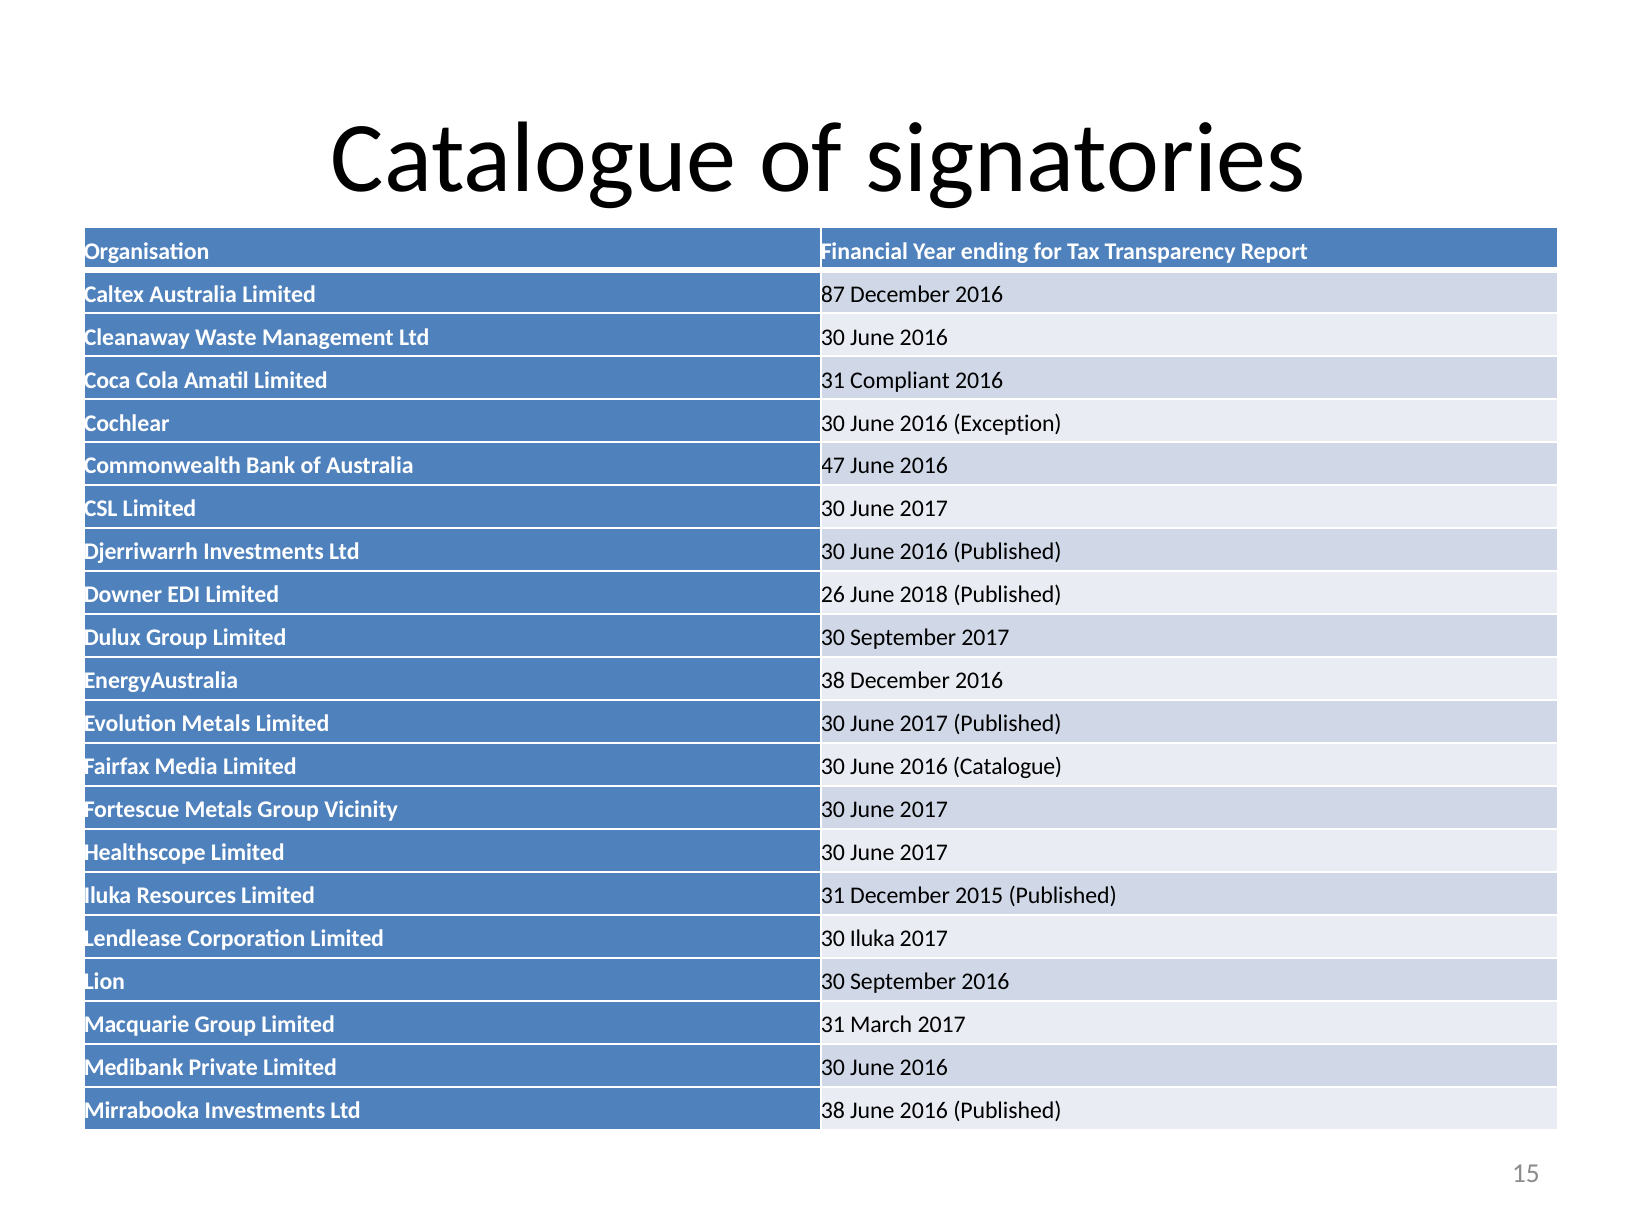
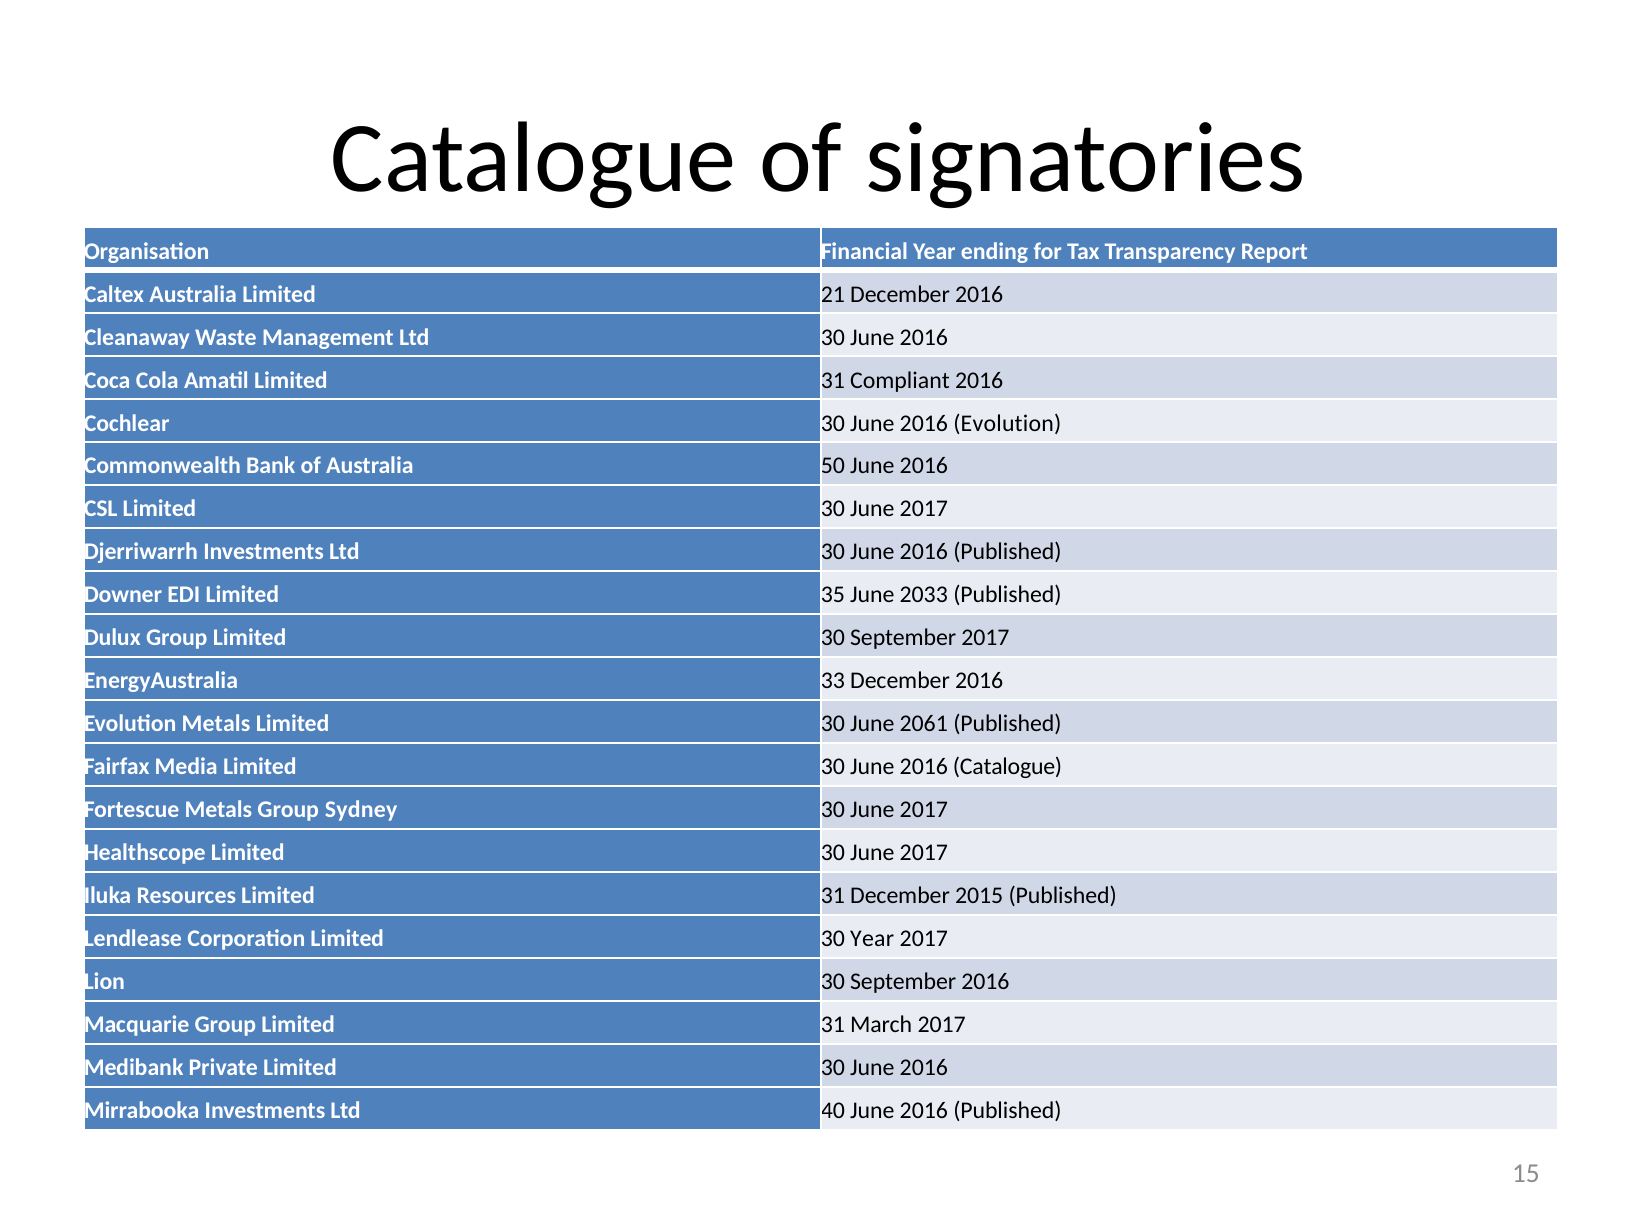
87: 87 -> 21 (833, 294)
June 2016 Exception: Exception -> Evolution (1007, 423)
47: 47 -> 50 (833, 466)
26: 26 -> 35 (833, 595)
2018: 2018 -> 2033 (924, 595)
EnergyAustralia 38: 38 -> 33 (833, 681)
2017: 2017 -> 2061 (924, 724)
Vicinity: Vicinity -> Sydney (361, 810)
30 Iluka: Iluka -> Year (872, 938)
Ltd 38: 38 -> 40 (833, 1110)
